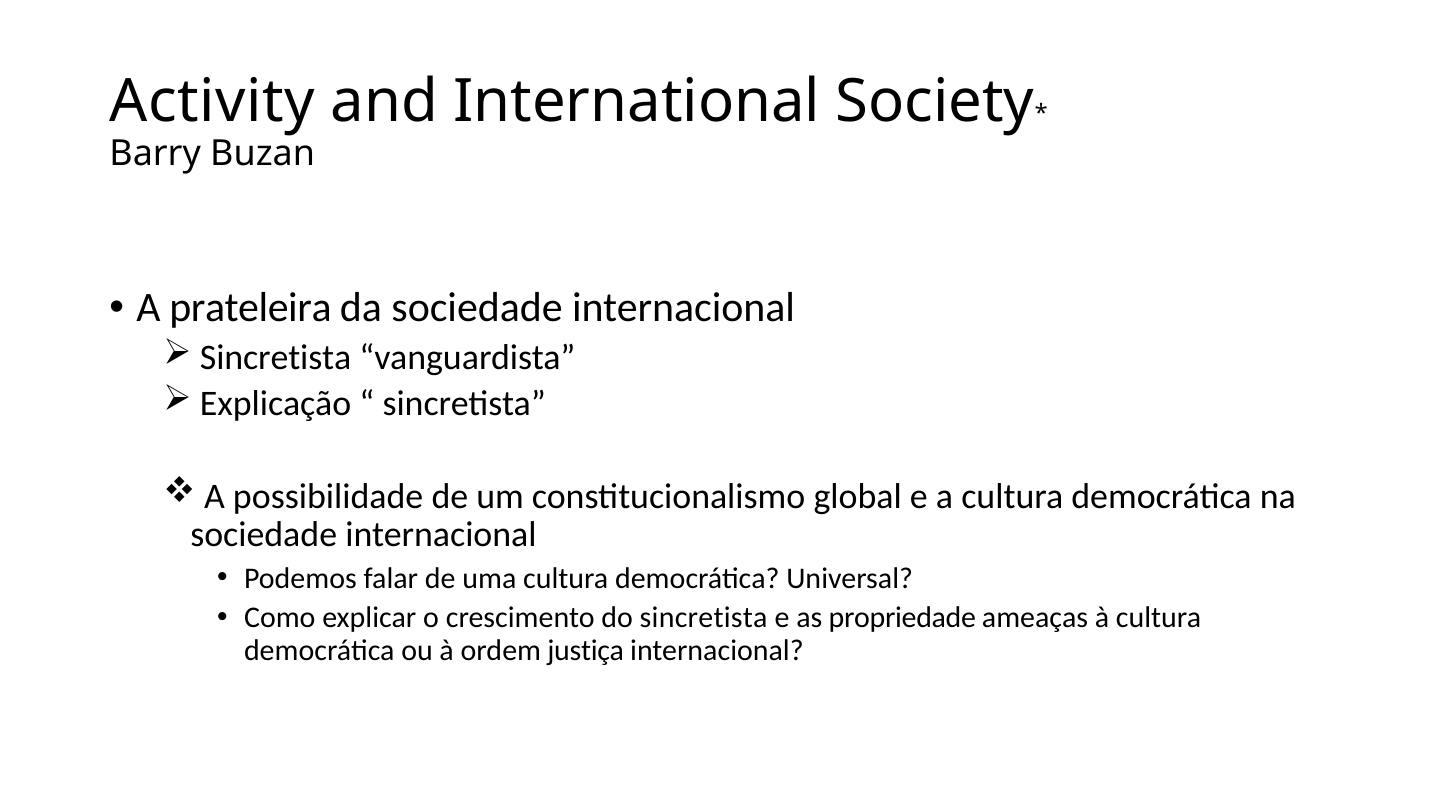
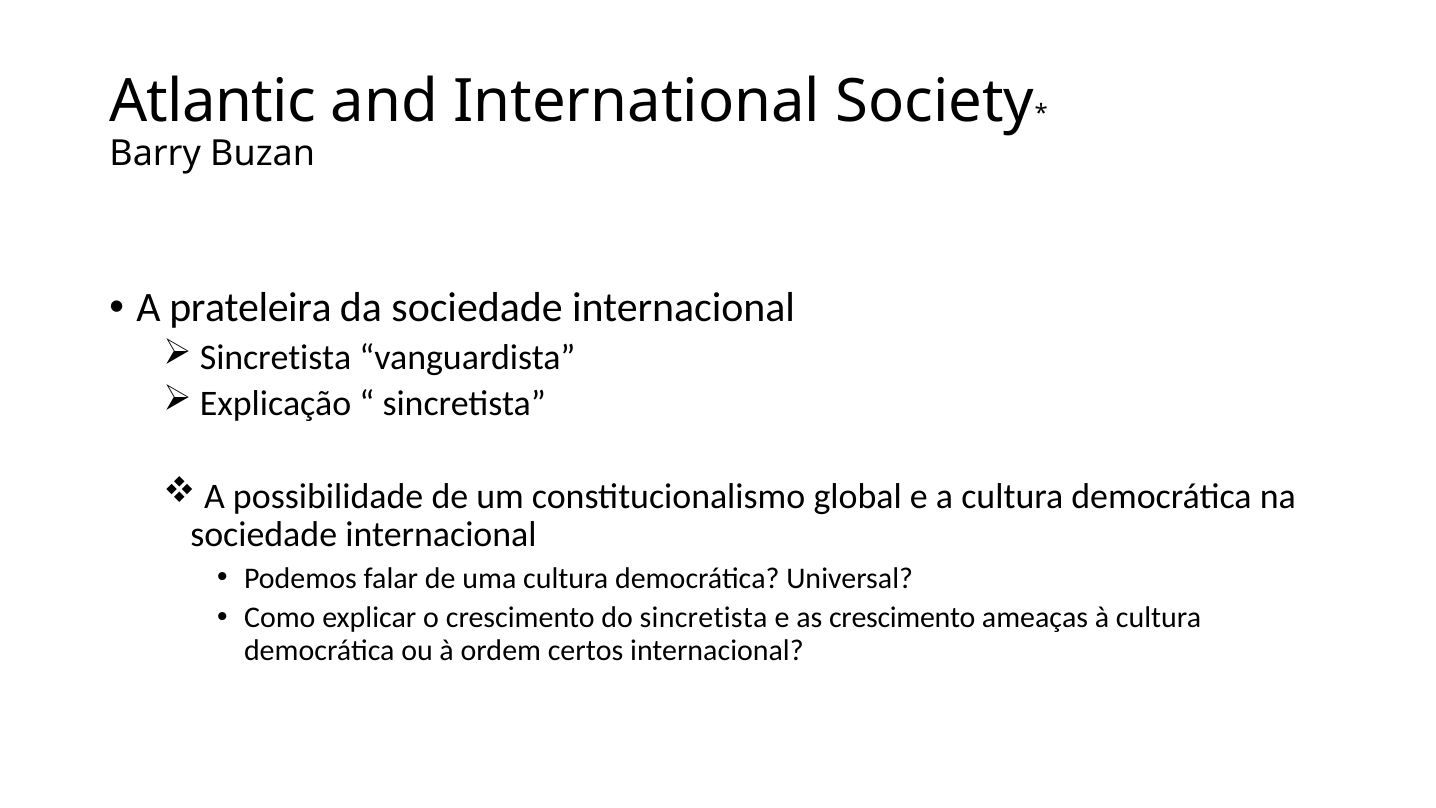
Activity: Activity -> Atlantic (213, 101)
as propriedade: propriedade -> crescimento (902, 618)
justiça: justiça -> certos (586, 650)
